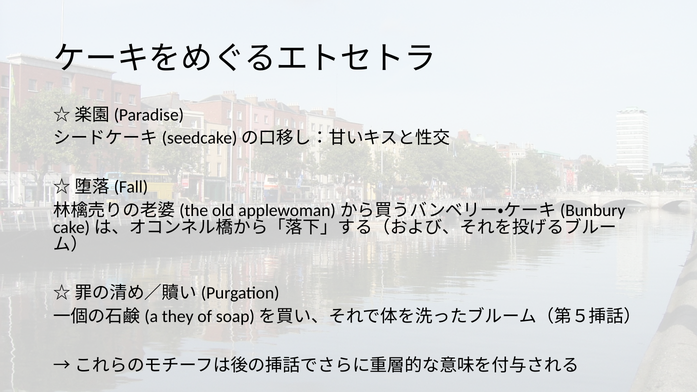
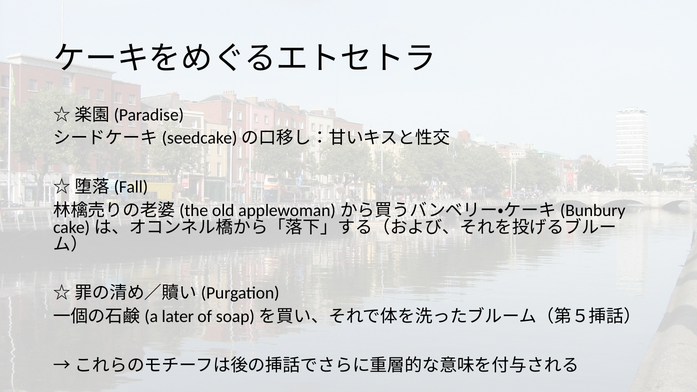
they: they -> later (178, 317)
